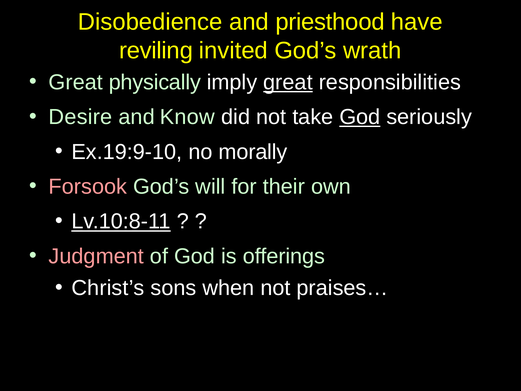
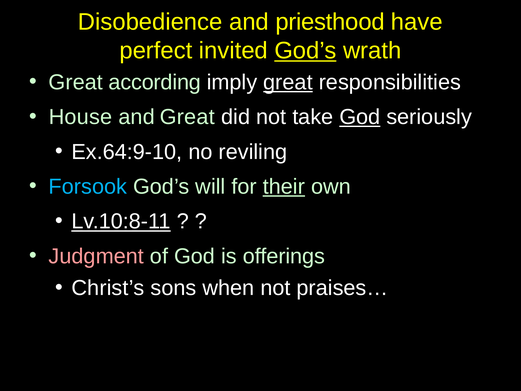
reviling: reviling -> perfect (156, 51)
God’s underline: none -> present (305, 51)
physically: physically -> according (155, 82)
Desire: Desire -> House (80, 117)
and Know: Know -> Great (187, 117)
Ex.19:9-10: Ex.19:9-10 -> Ex.64:9-10 (127, 152)
morally: morally -> reviling (253, 152)
Forsook colour: pink -> light blue (88, 187)
their underline: none -> present (284, 187)
